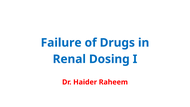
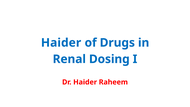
Failure: Failure -> Haider (61, 43)
